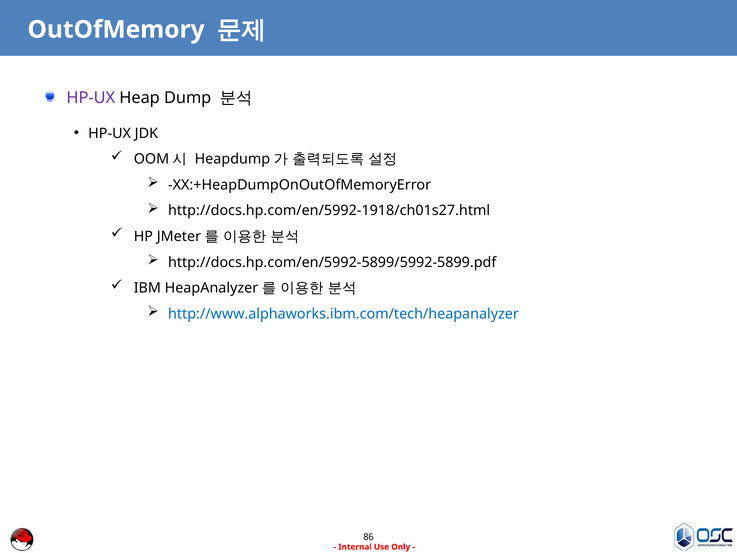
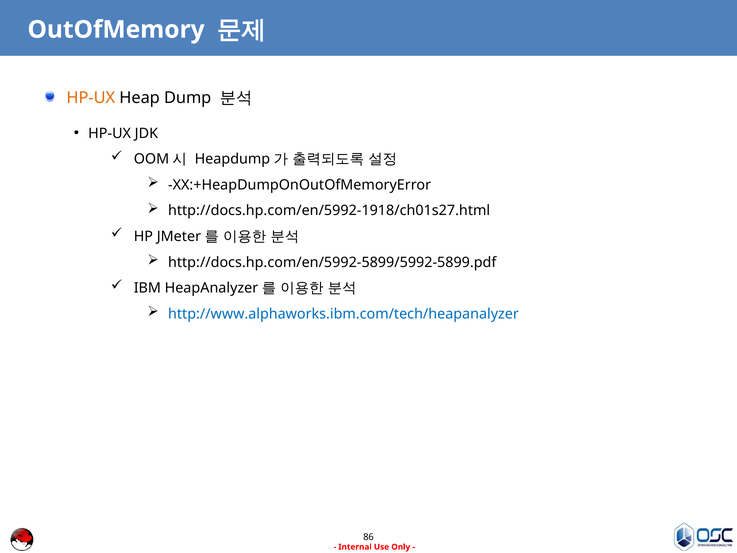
HP-UX colour: purple -> orange (91, 98)
